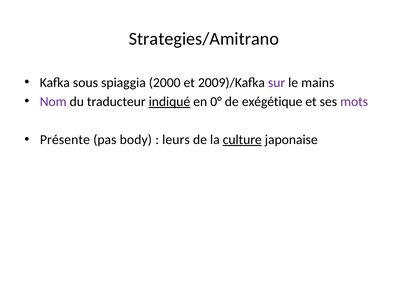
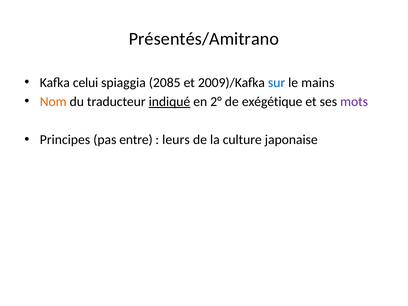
Strategies/Amitrano: Strategies/Amitrano -> Présentés/Amitrano (204, 39)
sous: sous -> celui (86, 83)
2000: 2000 -> 2085 (165, 83)
sur colour: purple -> blue (277, 83)
Nom colour: purple -> orange (53, 102)
0°: 0° -> 2° (216, 102)
Présente: Présente -> Principes (65, 140)
body: body -> entre (136, 140)
culture underline: present -> none (242, 140)
